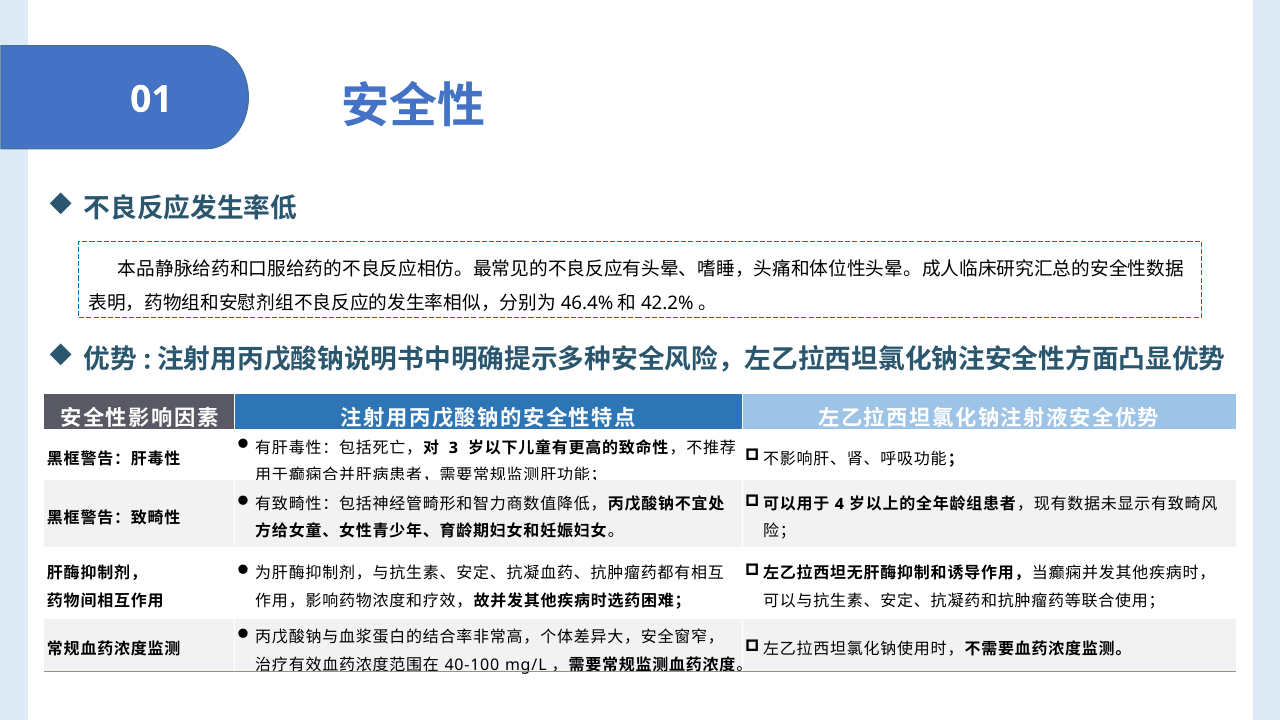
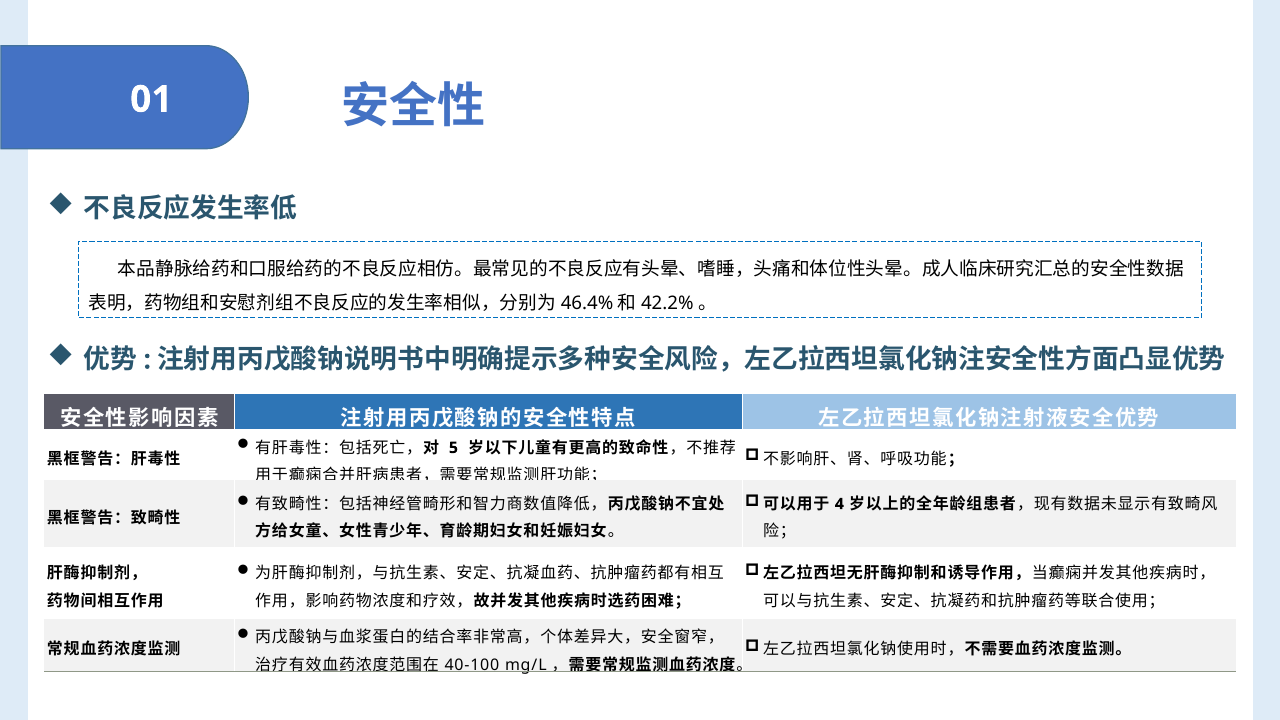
3: 3 -> 5 (453, 448)
